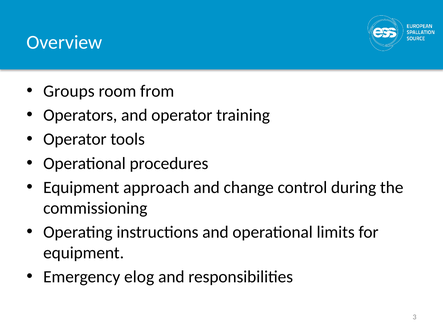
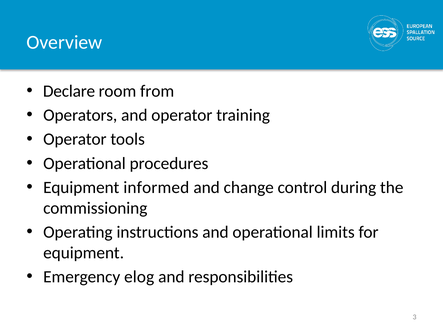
Groups: Groups -> Declare (69, 91)
approach: approach -> informed (156, 188)
